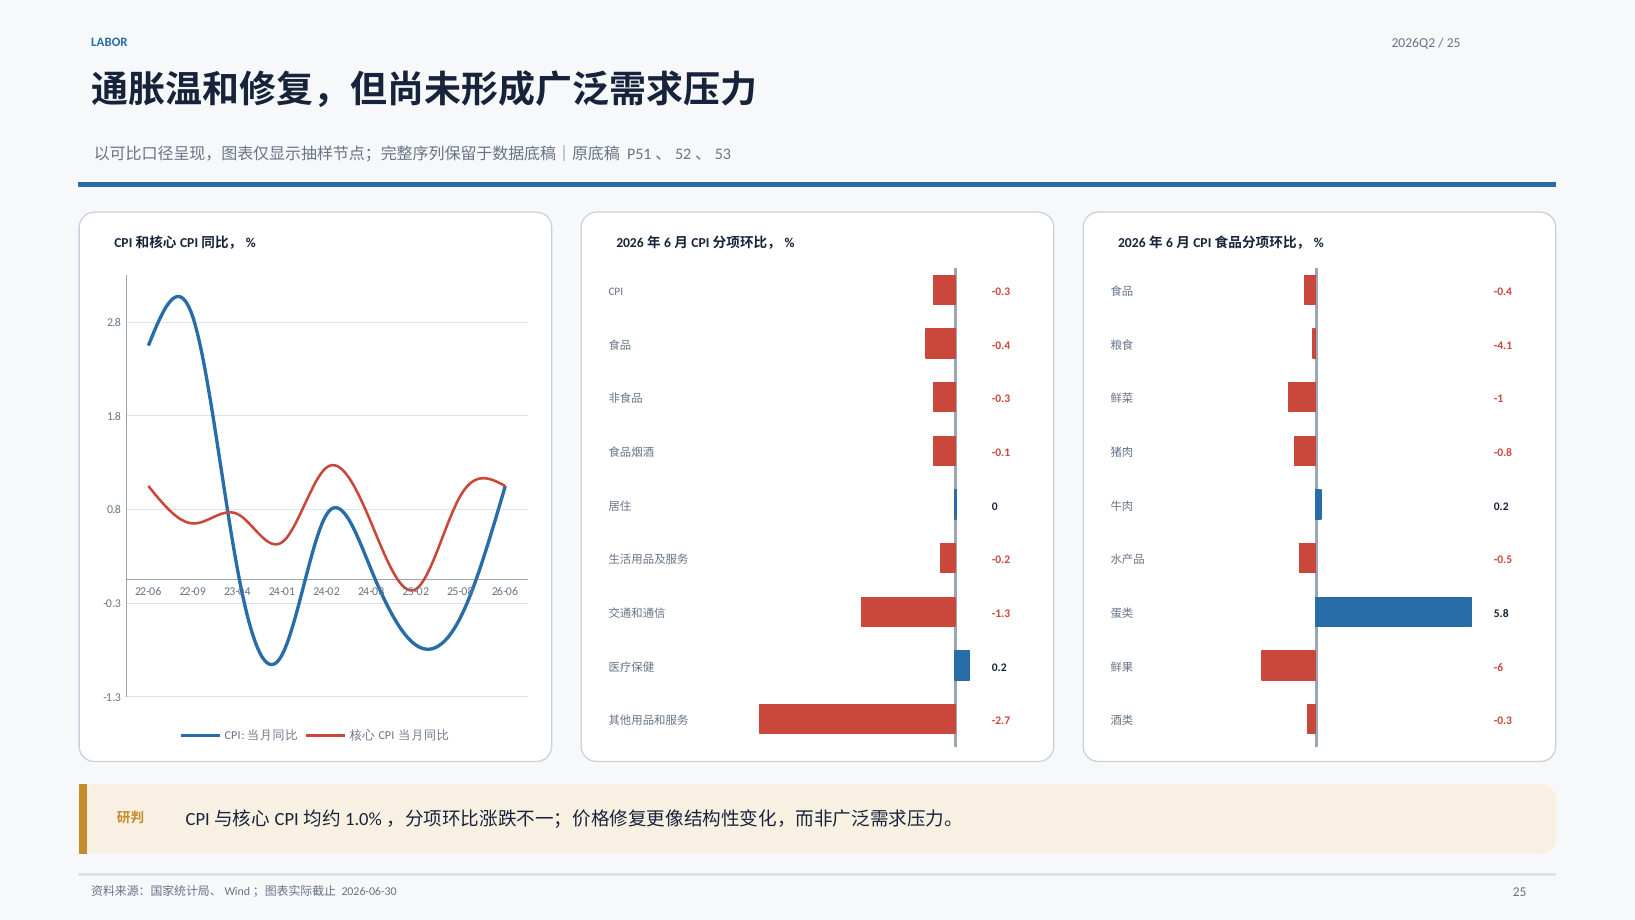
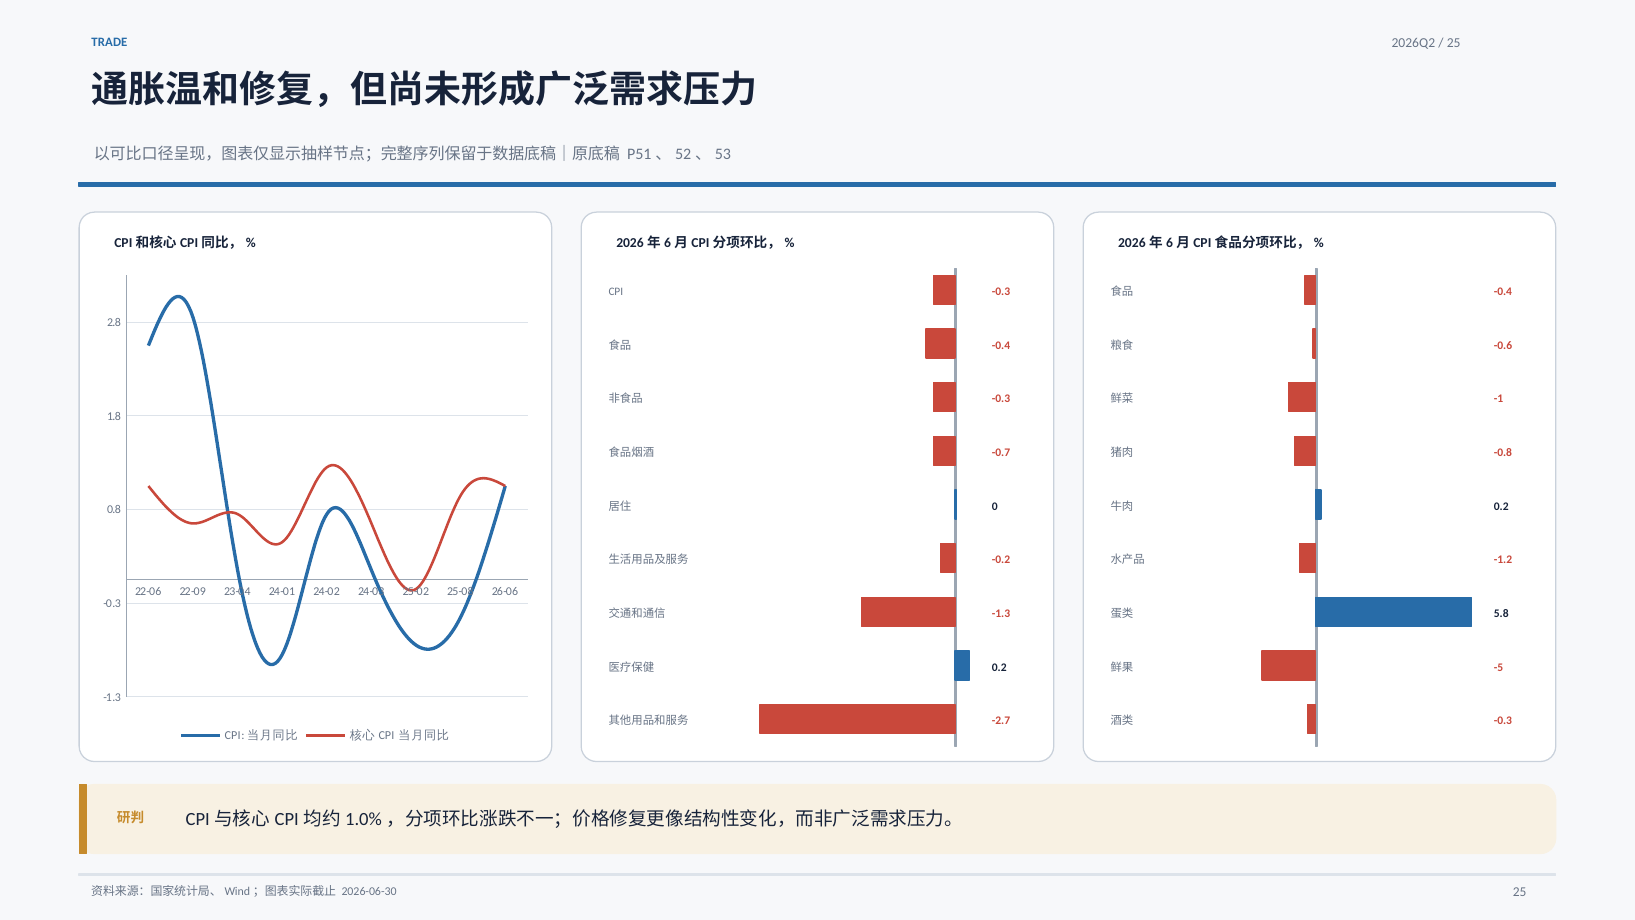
LABOR: LABOR -> TRADE (109, 42)
-4.1: -4.1 -> -0.6 (1503, 345)
-0.1: -0.1 -> -0.7 (1001, 453)
-0.5: -0.5 -> -1.2 (1503, 560)
-6: -6 -> -5 (1498, 667)
